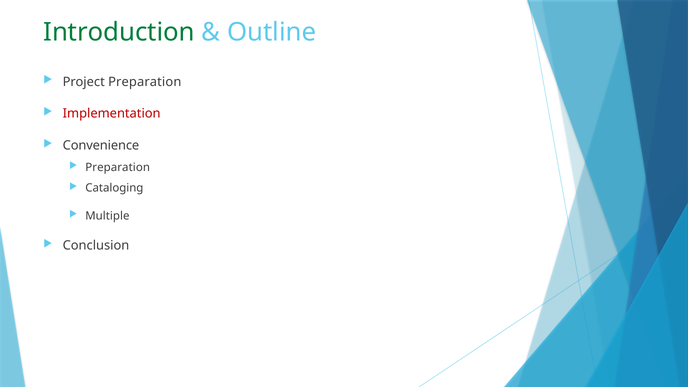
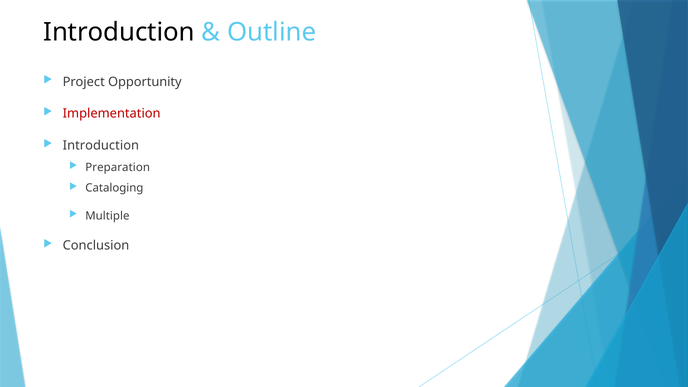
Introduction colour: green -> black (119, 32)
Project Preparation: Preparation -> Opportunity (145, 82)
Convenience: Convenience -> Introduction (101, 146)
